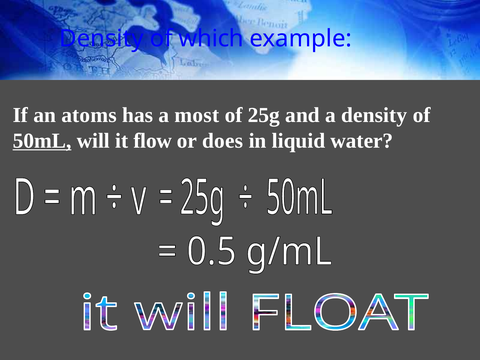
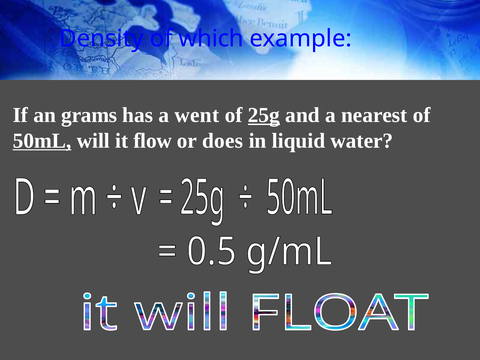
atoms: atoms -> grams (89, 115)
most: most -> went (197, 115)
25g underline: none -> present (264, 115)
a density: density -> nearest (374, 115)
